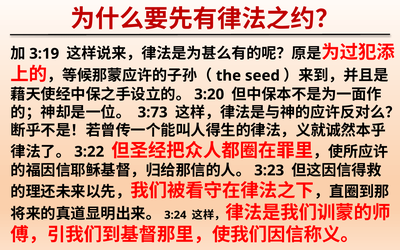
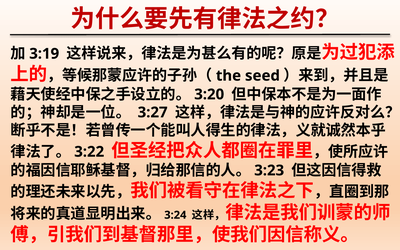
3:73: 3:73 -> 3:27 (153, 112)
